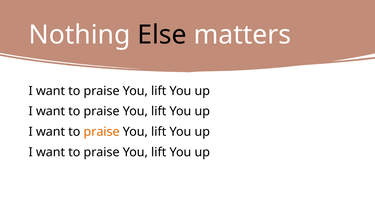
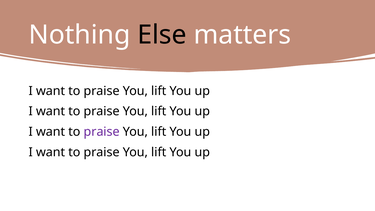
praise colour: orange -> purple (102, 132)
